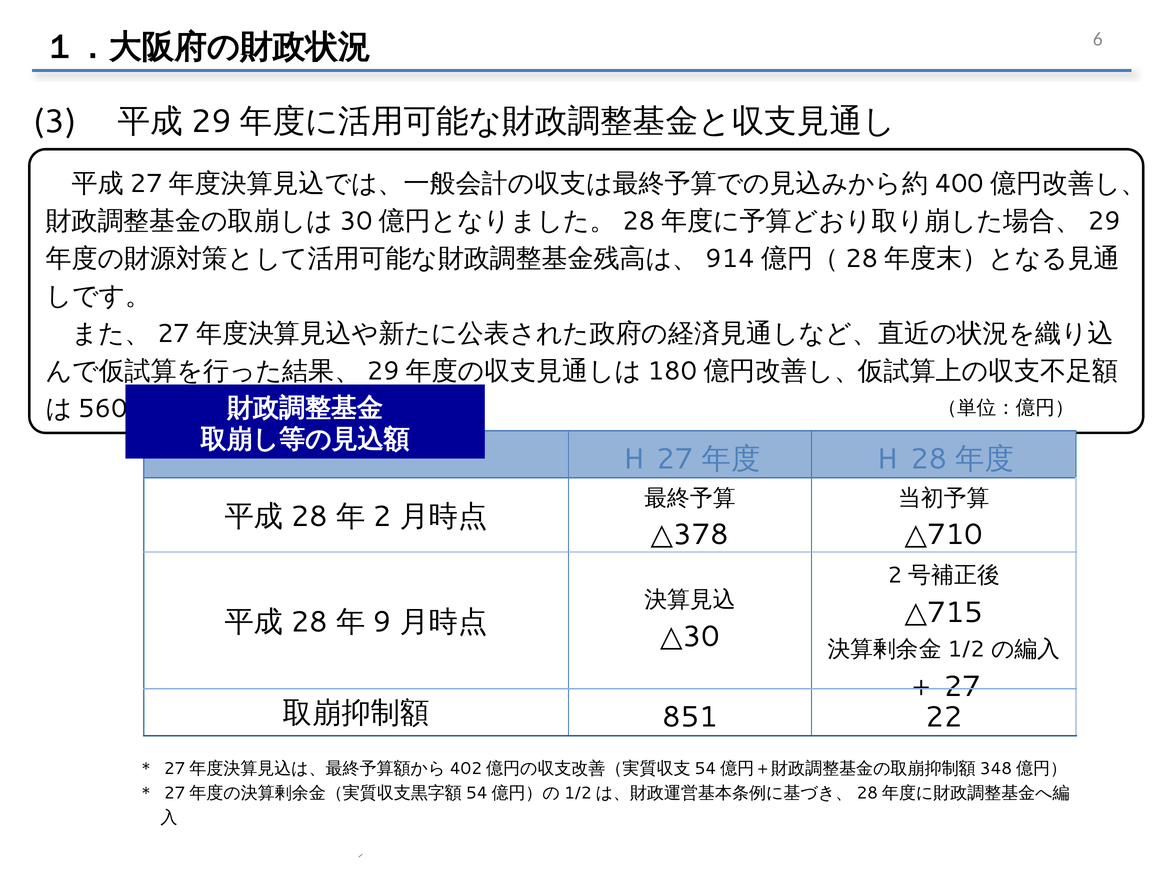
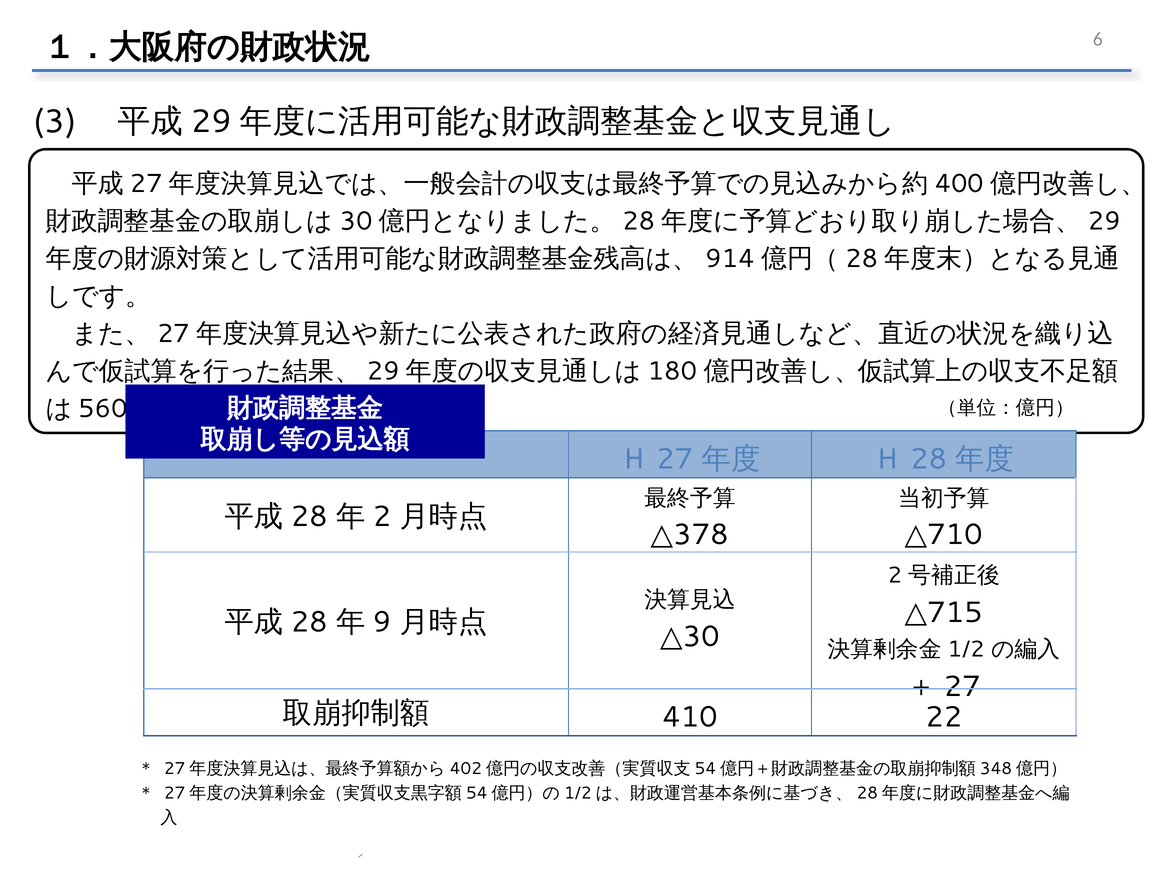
851: 851 -> 410 (690, 717)
